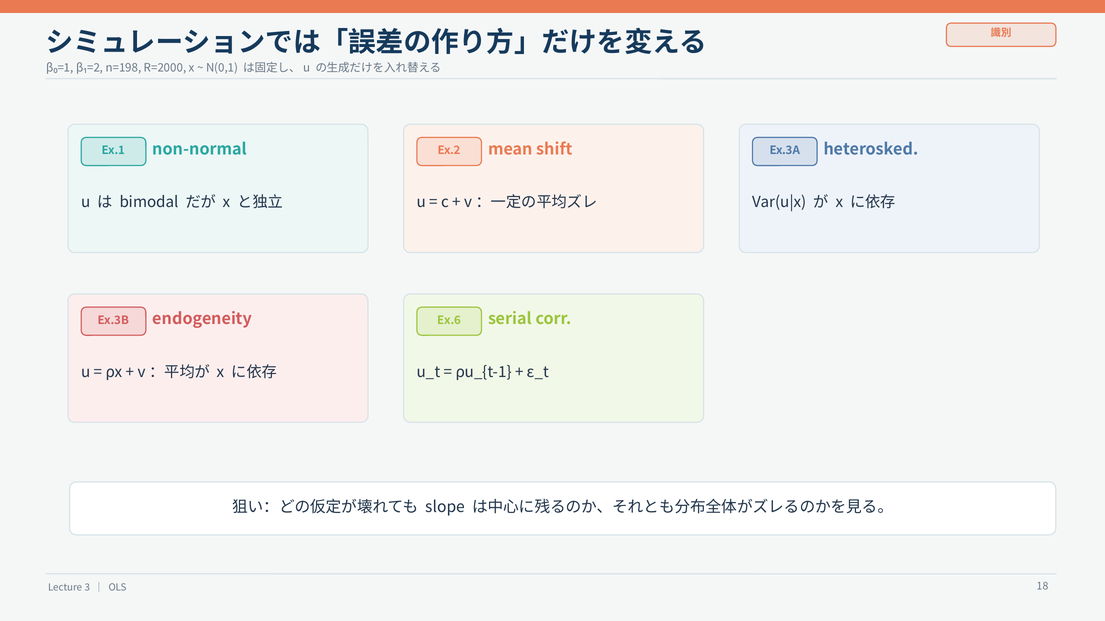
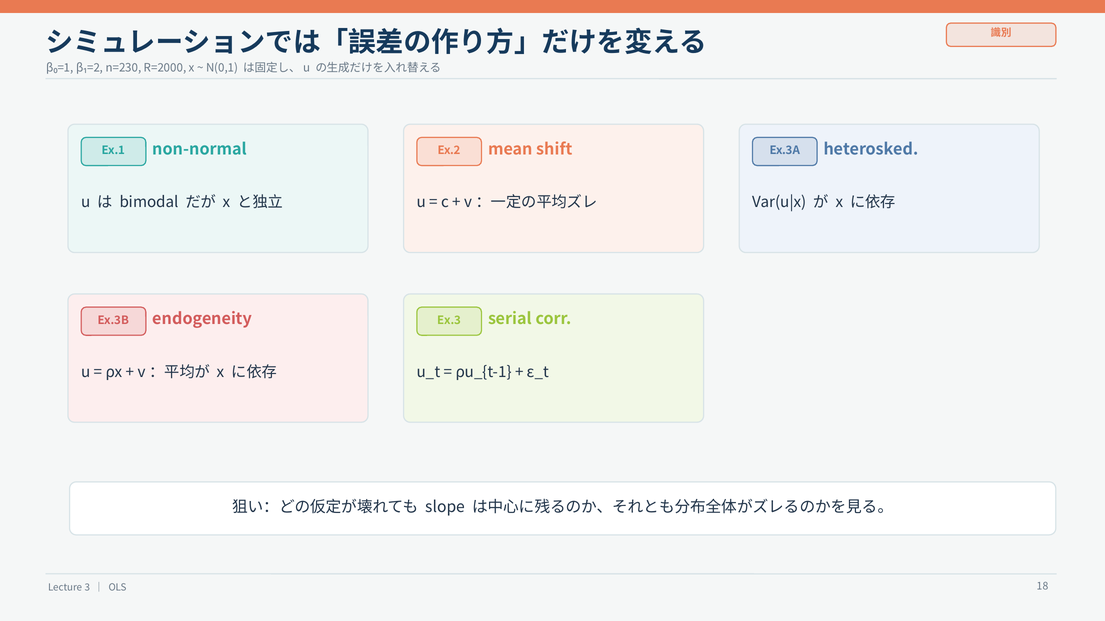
n=198: n=198 -> n=230 (124, 68)
Ex.6: Ex.6 -> Ex.3 (449, 321)
